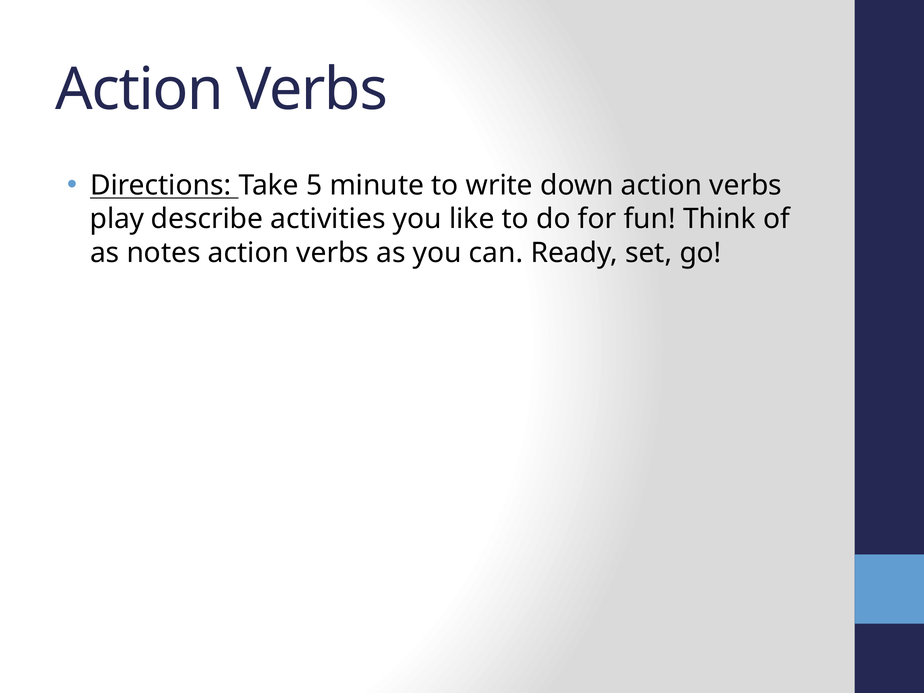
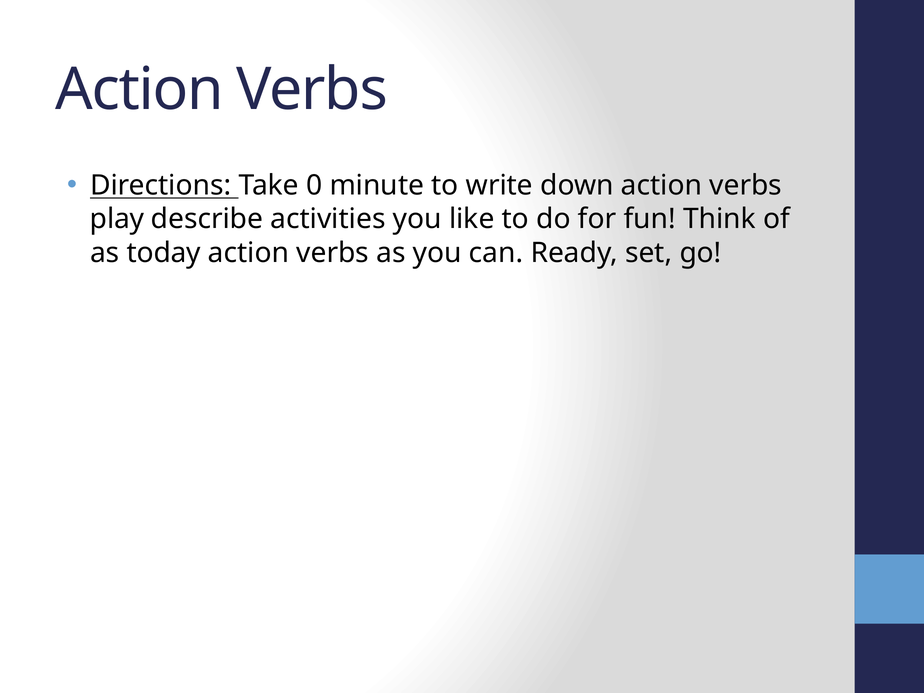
5: 5 -> 0 (314, 185)
notes: notes -> today (164, 253)
